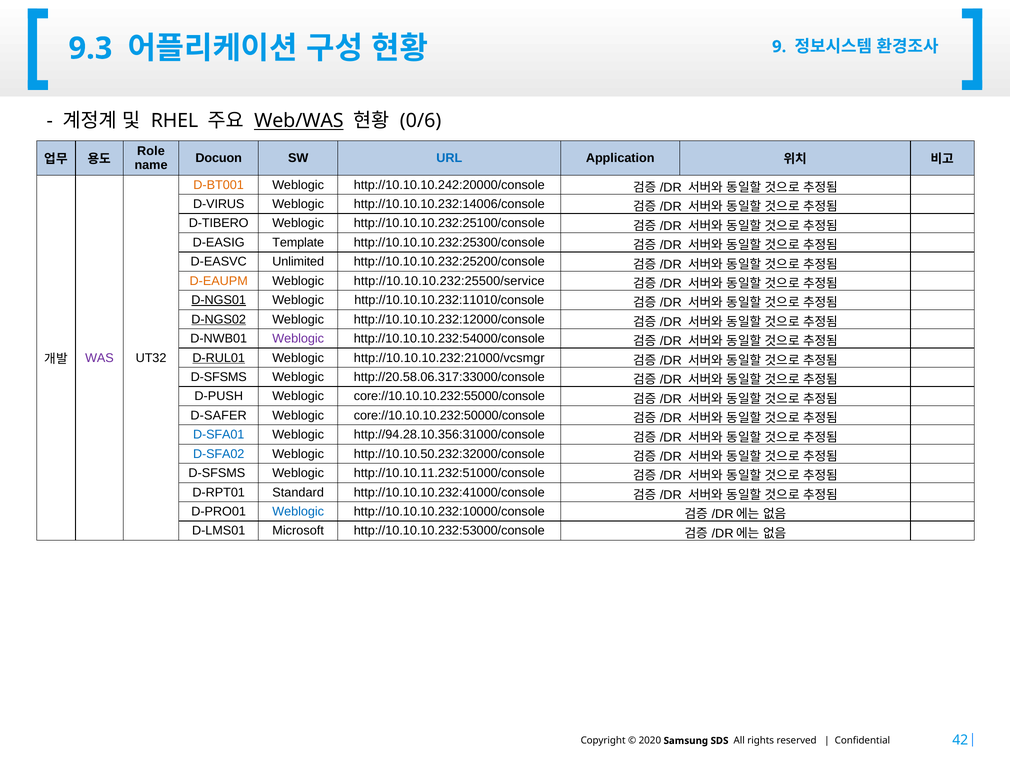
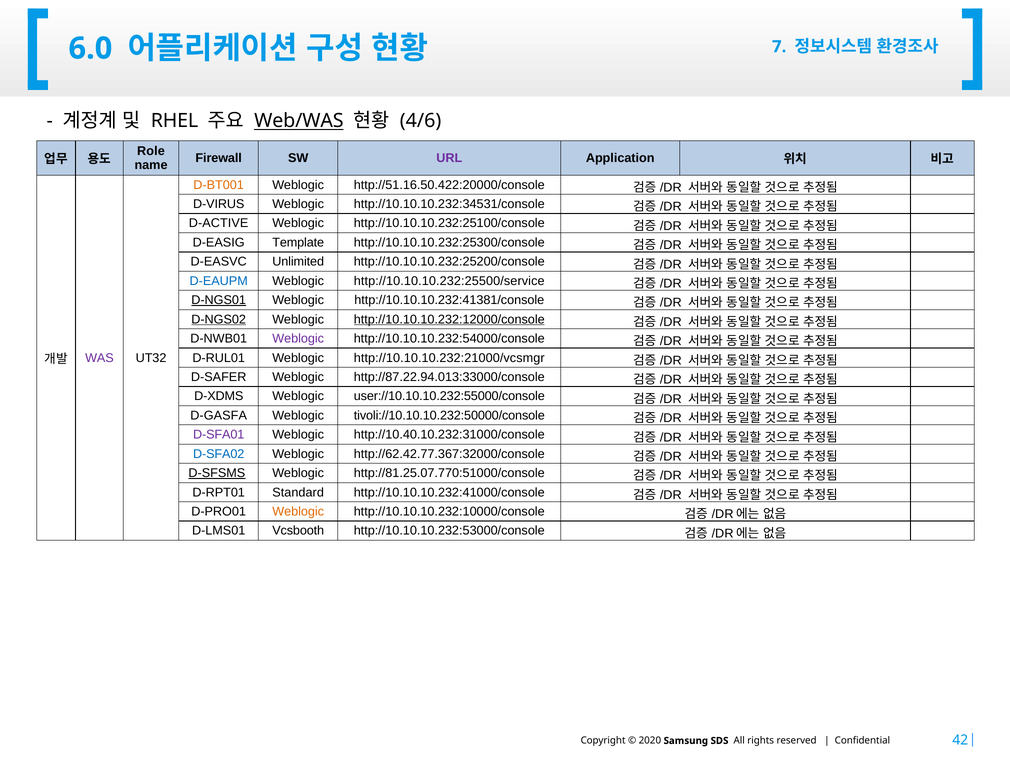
9.3: 9.3 -> 6.0 (90, 48)
9: 9 -> 7 (779, 47)
0/6: 0/6 -> 4/6 (421, 121)
Docuon: Docuon -> Firewall (219, 158)
URL colour: blue -> purple (449, 158)
http://10.10.10.242:20000/console: http://10.10.10.242:20000/console -> http://51.16.50.422:20000/console (449, 185)
http://10.10.10.232:14006/console: http://10.10.10.232:14006/console -> http://10.10.10.232:34531/console (449, 204)
D-TIBERO: D-TIBERO -> D-ACTIVE (219, 223)
D-EAUPM colour: orange -> blue (219, 281)
http://10.10.10.232:11010/console: http://10.10.10.232:11010/console -> http://10.10.10.232:41381/console (449, 300)
http://10.10.10.232:12000/console underline: none -> present (449, 319)
D-RUL01 underline: present -> none (219, 358)
D-SFSMS: D-SFSMS -> D-SAFER (219, 377)
http://20.58.06.317:33000/console: http://20.58.06.317:33000/console -> http://87.22.94.013:33000/console (449, 377)
D-PUSH: D-PUSH -> D-XDMS (219, 396)
core://10.10.10.232:55000/console: core://10.10.10.232:55000/console -> user://10.10.10.232:55000/console (449, 396)
D-SAFER: D-SAFER -> D-GASFA (219, 415)
core://10.10.10.232:50000/console: core://10.10.10.232:50000/console -> tivoli://10.10.10.232:50000/console (449, 415)
D-SFA01 colour: blue -> purple (219, 434)
http://94.28.10.356:31000/console: http://94.28.10.356:31000/console -> http://10.40.10.232:31000/console (449, 434)
http://10.10.50.232:32000/console: http://10.10.50.232:32000/console -> http://62.42.77.367:32000/console (449, 454)
D-SFSMS underline: none -> present (217, 473)
http://10.10.11.232:51000/console: http://10.10.11.232:51000/console -> http://81.25.07.770:51000/console (449, 473)
Weblogic colour: blue -> orange (298, 511)
Microsoft: Microsoft -> Vcsbooth (298, 530)
